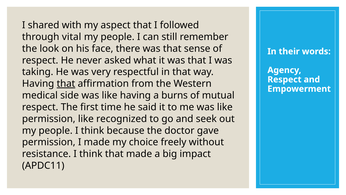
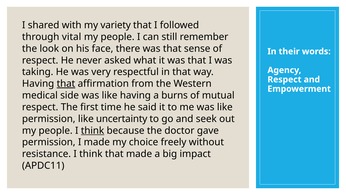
aspect: aspect -> variety (116, 25)
recognized: recognized -> uncertainty (122, 119)
think underline: none -> present (93, 130)
